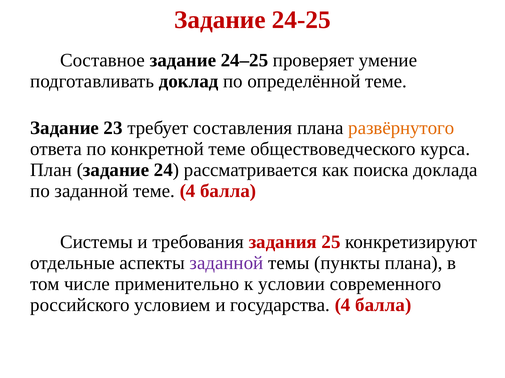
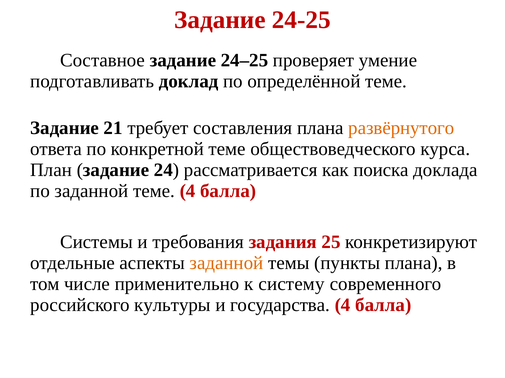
23: 23 -> 21 (113, 128)
заданной colour: purple -> orange (226, 263)
условии: условии -> систему (292, 284)
условием: условием -> культуры (172, 305)
